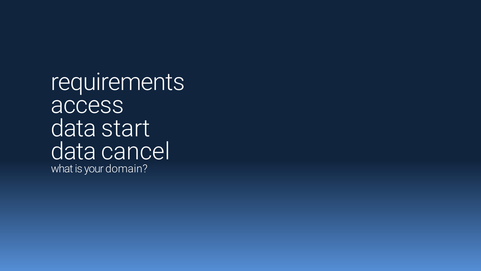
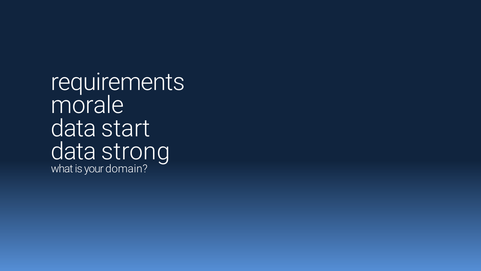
access: access -> morale (87, 105)
cancel: cancel -> strong (136, 151)
